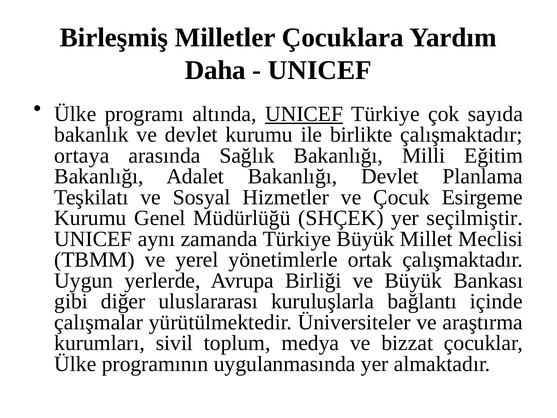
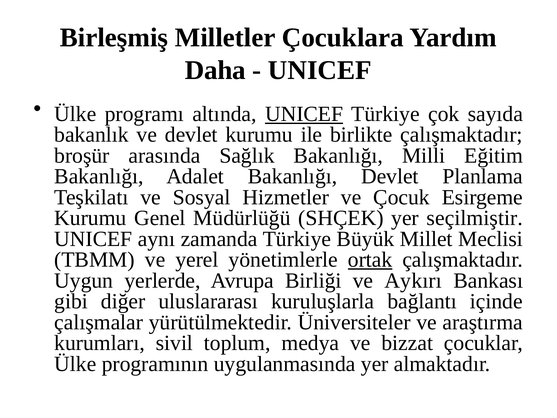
ortaya: ortaya -> broşür (82, 156)
ortak underline: none -> present (370, 260)
ve Büyük: Büyük -> Aykırı (413, 280)
